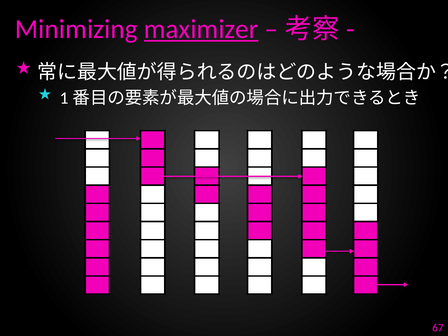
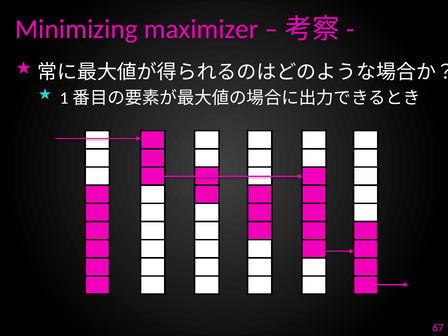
maximizer underline: present -> none (201, 29)
